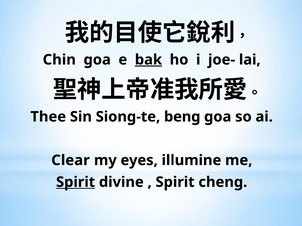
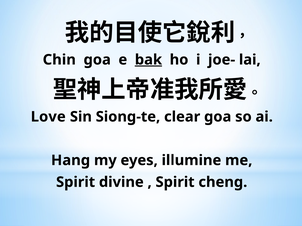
Thee: Thee -> Love (48, 117)
beng: beng -> clear (182, 117)
Clear: Clear -> Hang (71, 161)
Spirit underline: present -> none (76, 182)
